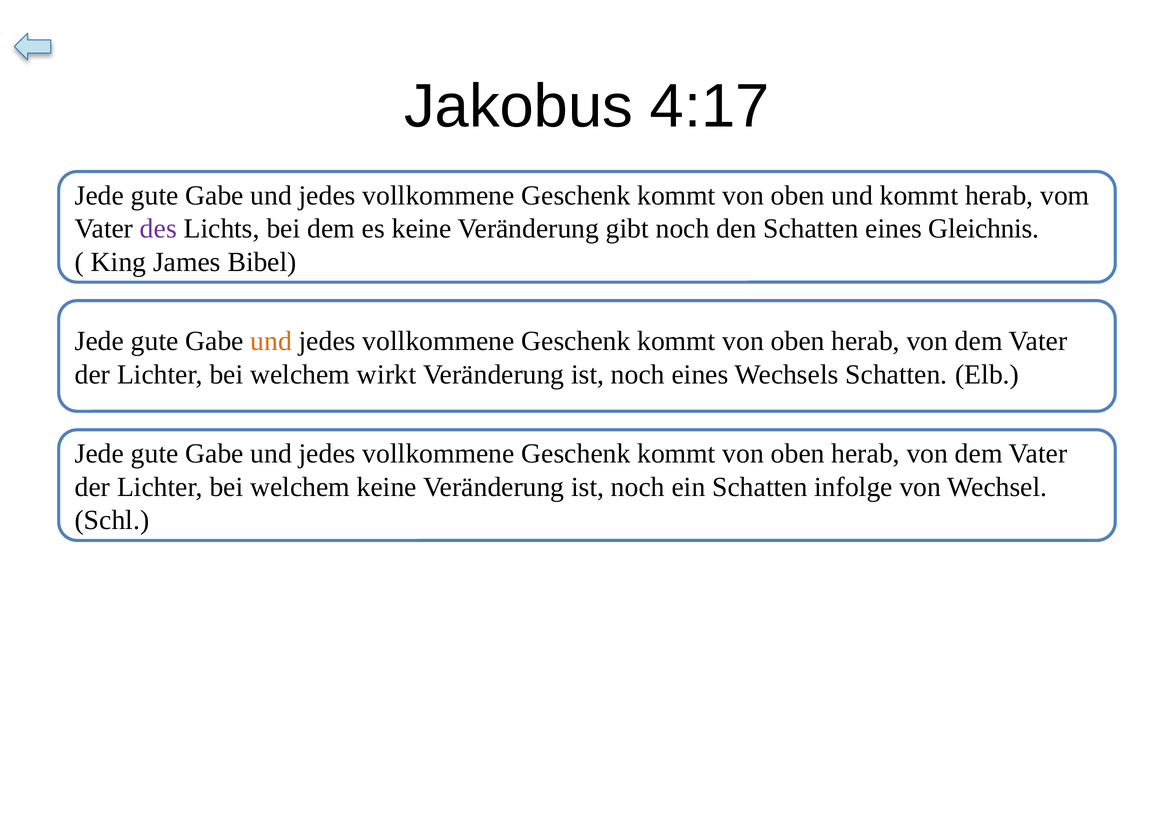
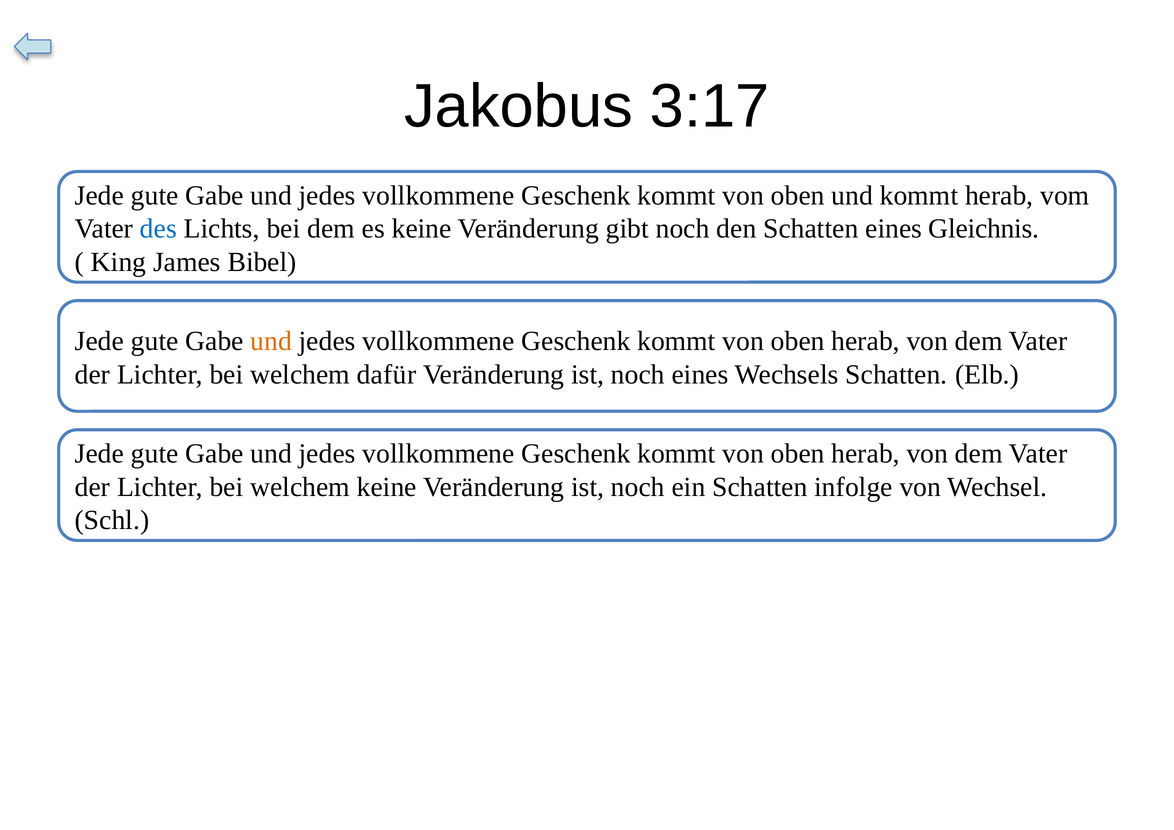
4:17: 4:17 -> 3:17 (710, 107)
des colour: purple -> blue (158, 229)
wirkt: wirkt -> dafür (387, 374)
